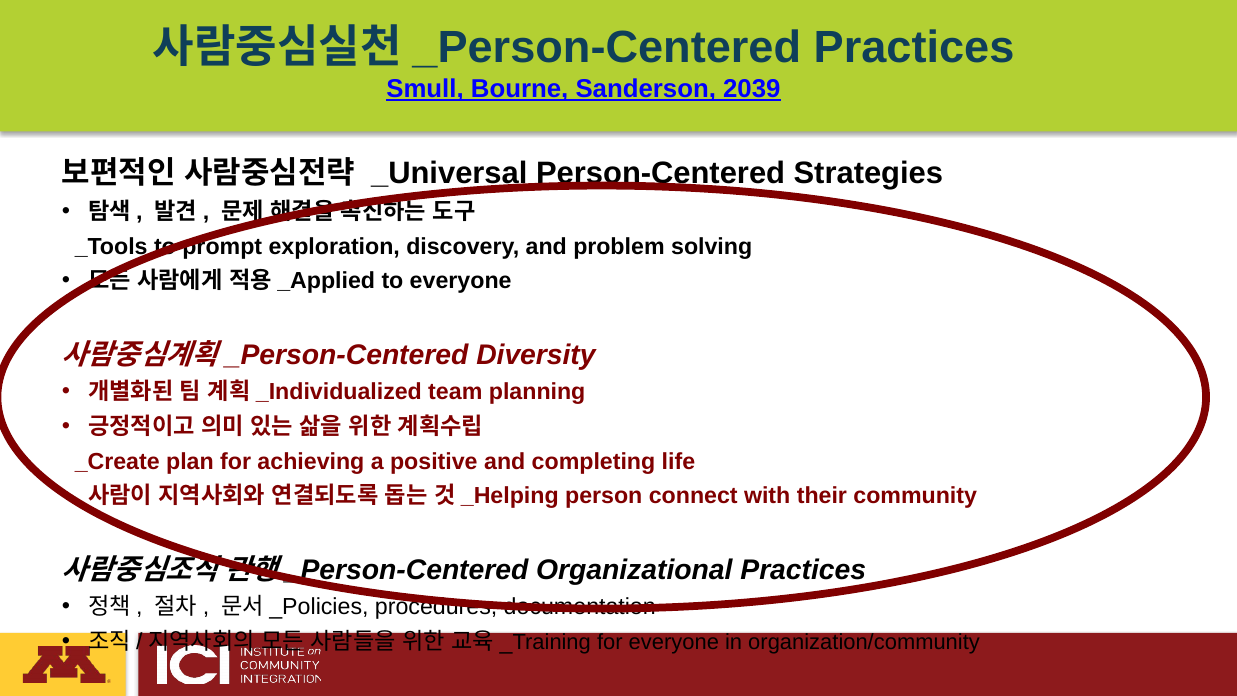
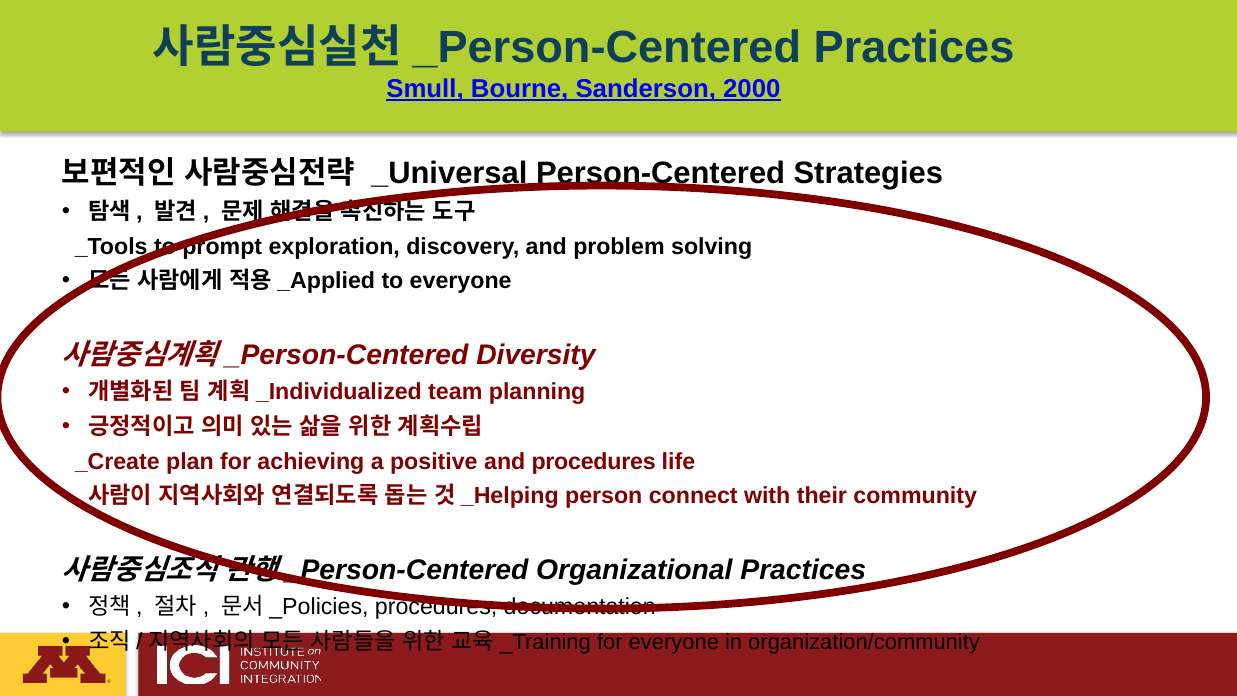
2039: 2039 -> 2000 (752, 89)
and completing: completing -> procedures (594, 461)
